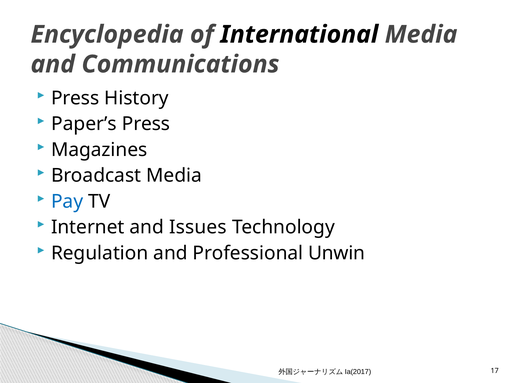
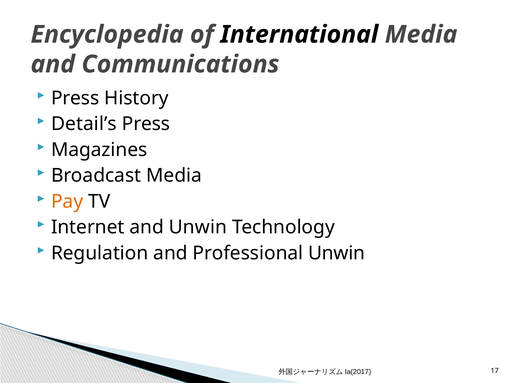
Paper’s: Paper’s -> Detail’s (84, 124)
Pay colour: blue -> orange (67, 202)
and Issues: Issues -> Unwin (198, 227)
